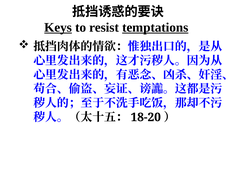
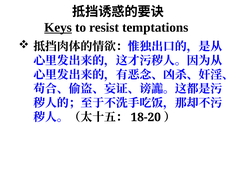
temptations underline: present -> none (155, 27)
